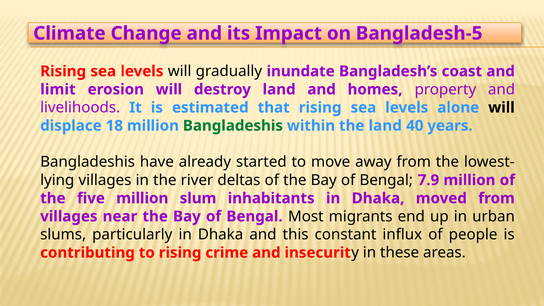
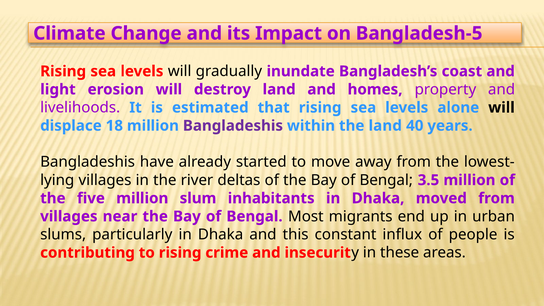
limit: limit -> light (58, 89)
Bangladeshis colour: green -> purple (233, 126)
7.9: 7.9 -> 3.5 (428, 180)
